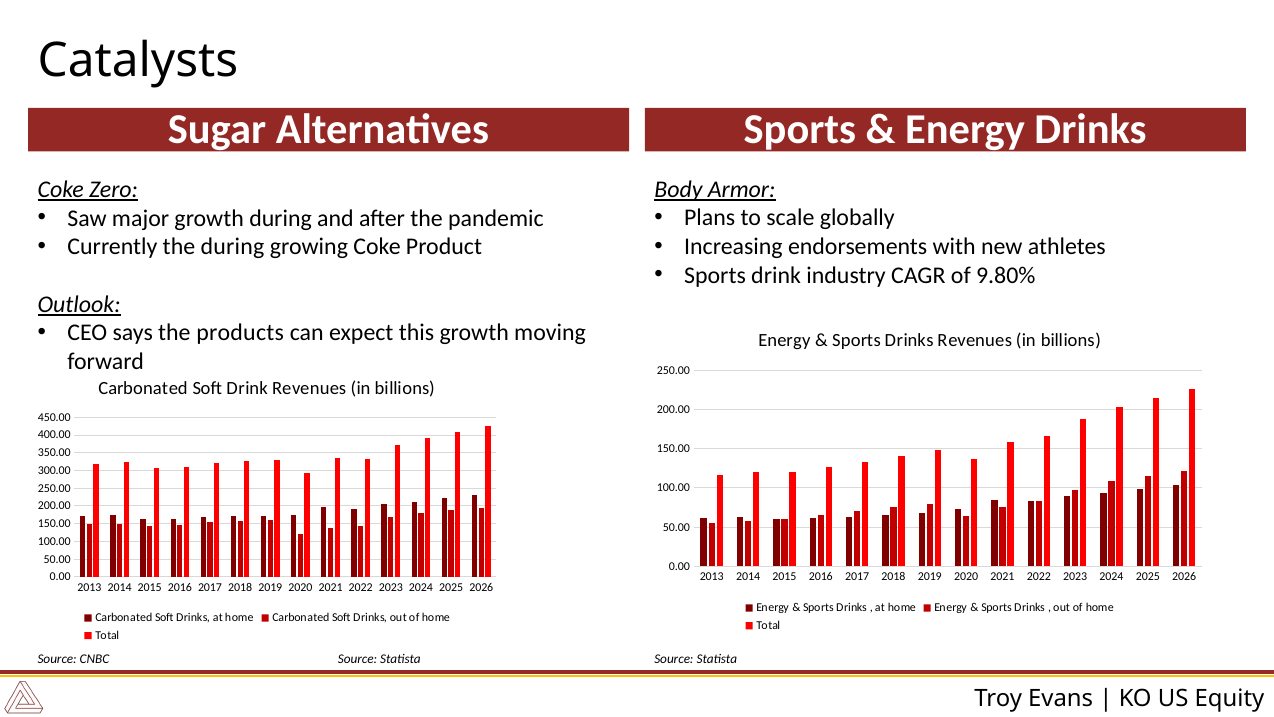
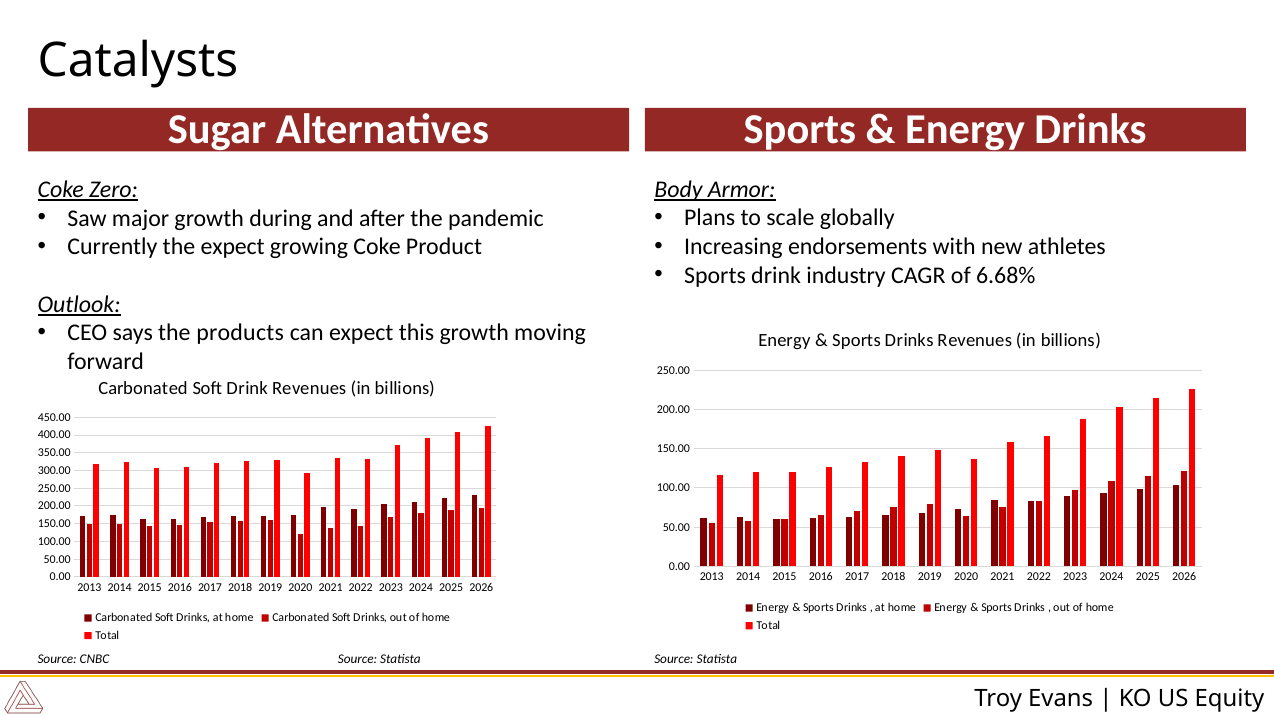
the during: during -> expect (233, 247)
9.80%: 9.80% -> 6.68% (1006, 275)
